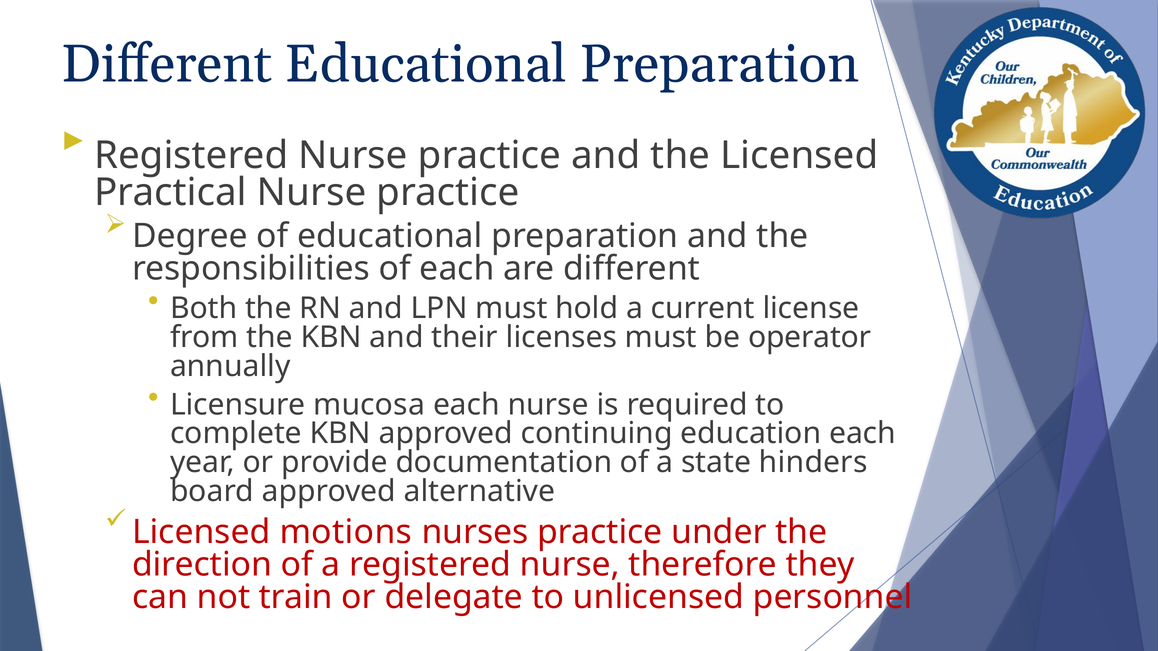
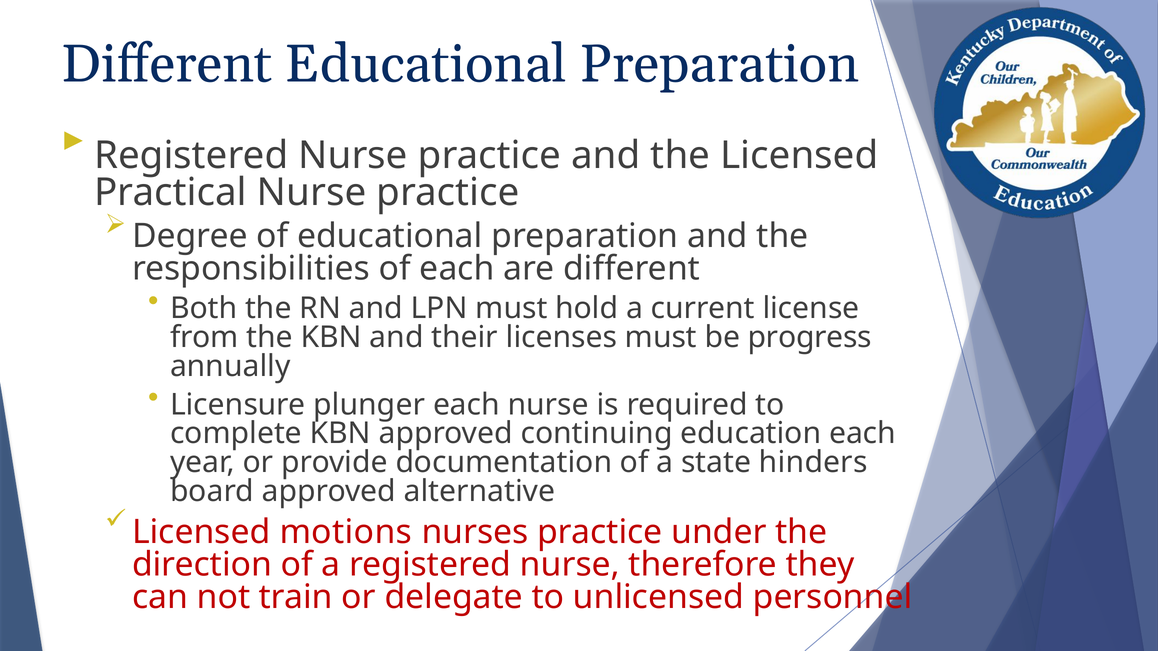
operator: operator -> progress (810, 337)
mucosa: mucosa -> plunger (369, 405)
